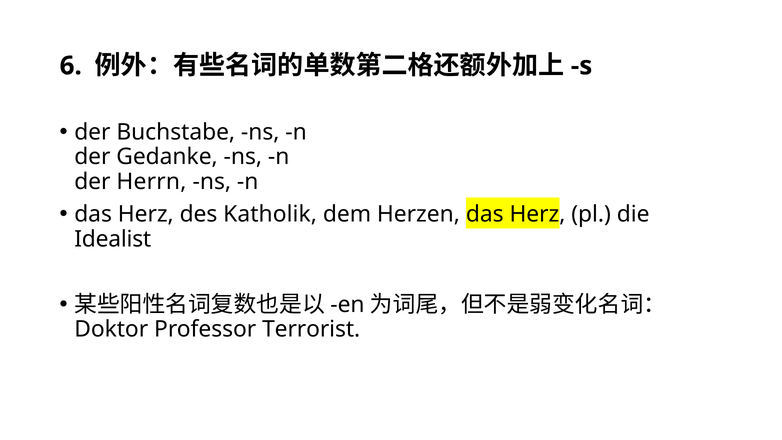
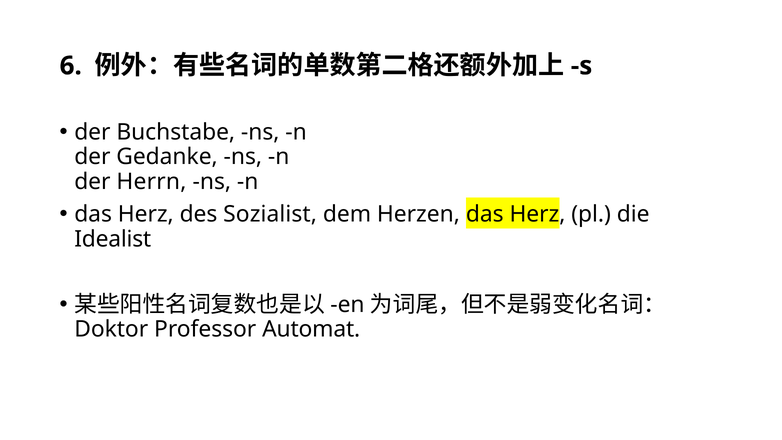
Katholik: Katholik -> Sozialist (270, 214)
Terrorist: Terrorist -> Automat (311, 329)
